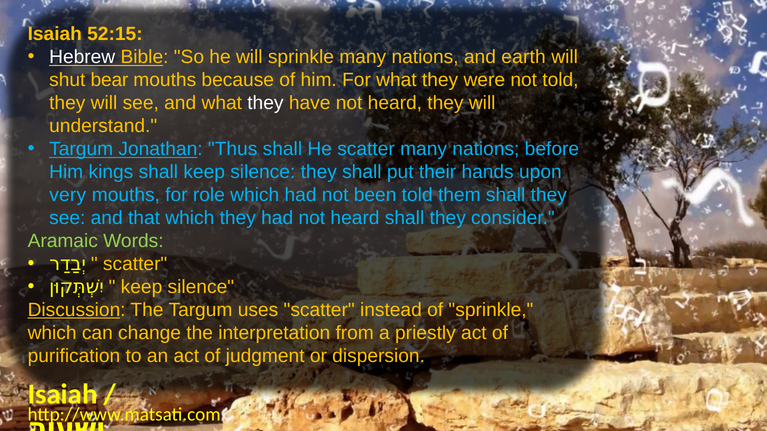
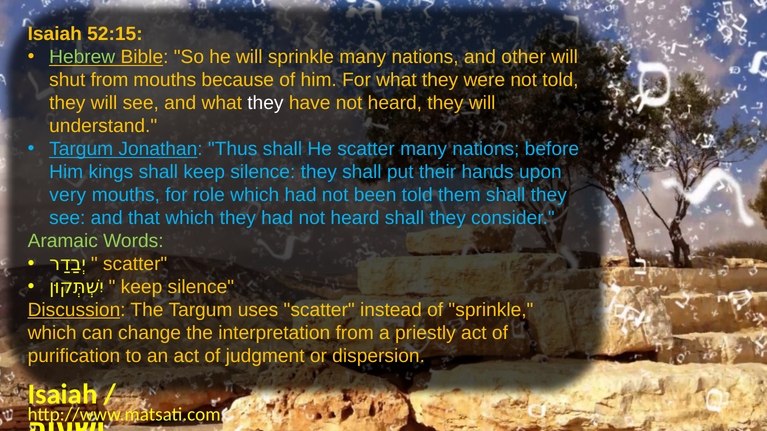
Hebrew colour: white -> light green (82, 57)
earth: earth -> other (524, 57)
shut bear: bear -> from (109, 80)
